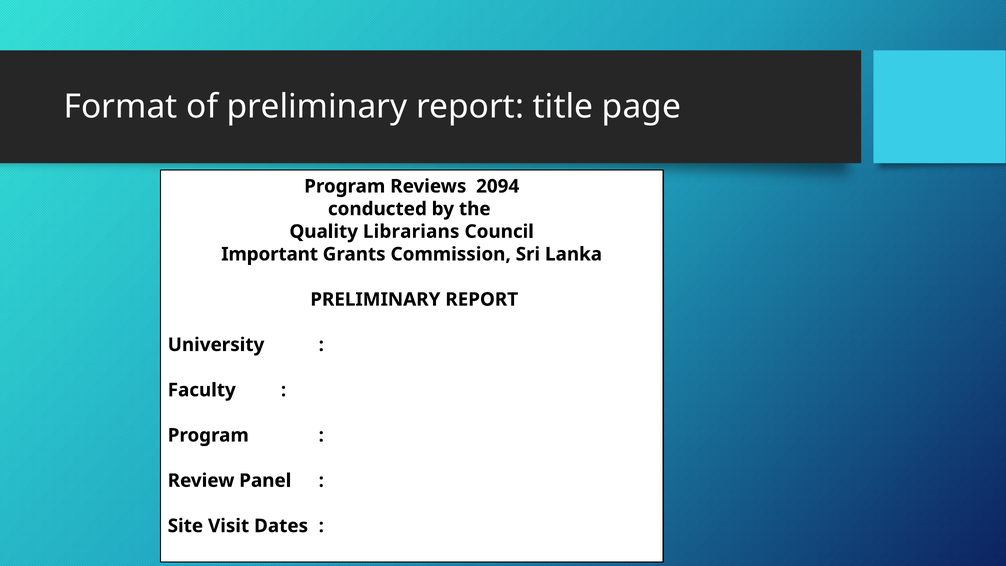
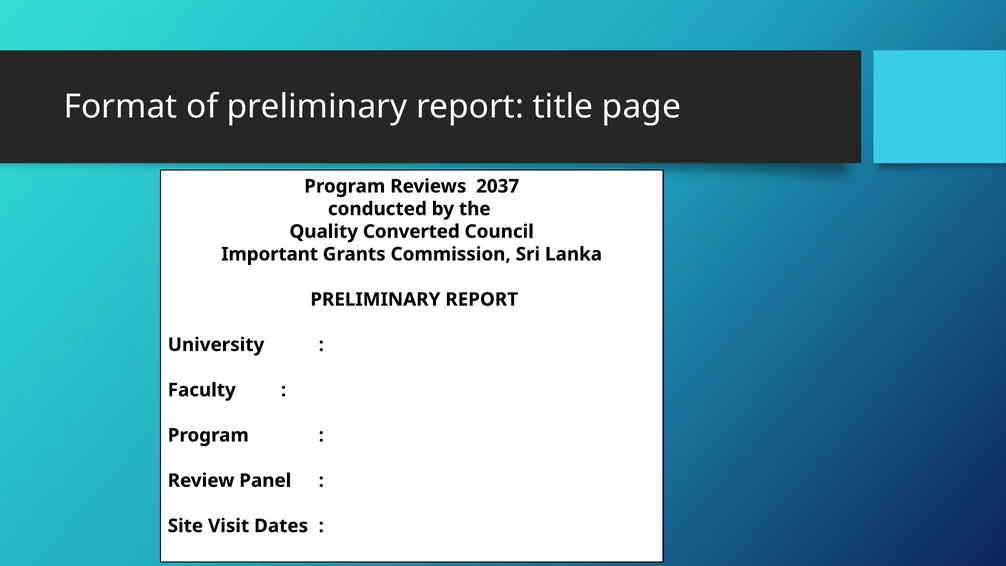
2094: 2094 -> 2037 (498, 186)
Librarians: Librarians -> Converted (411, 232)
